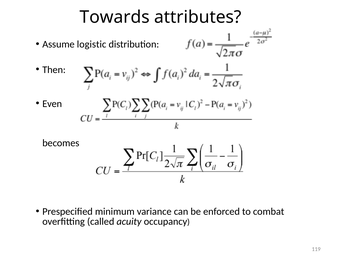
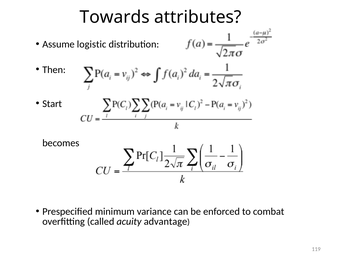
Even: Even -> Start (52, 104)
occupancy: occupancy -> advantage (165, 221)
